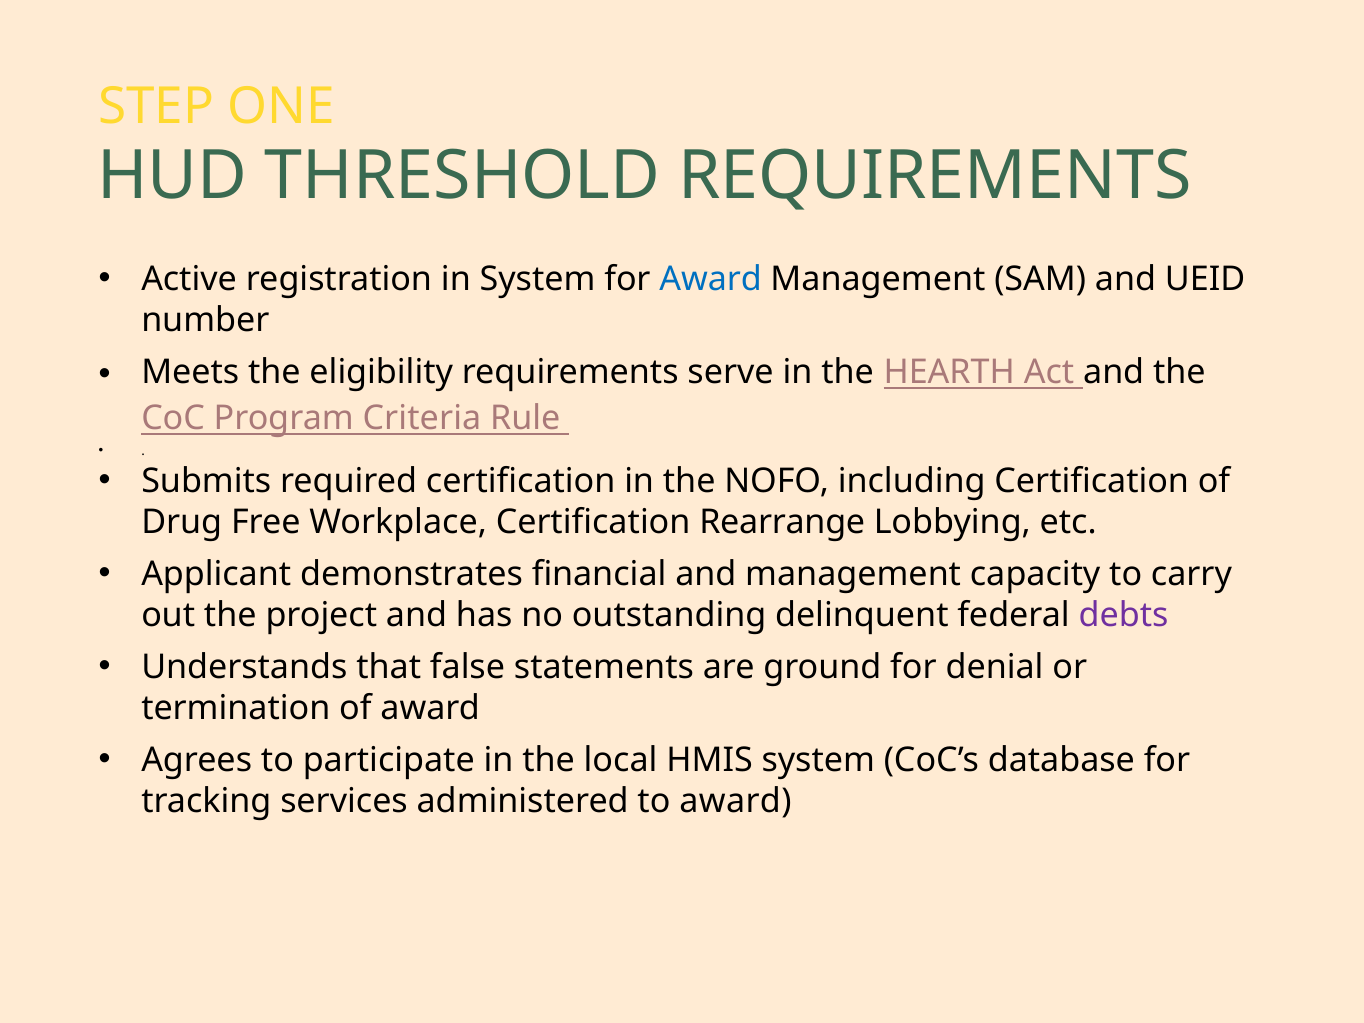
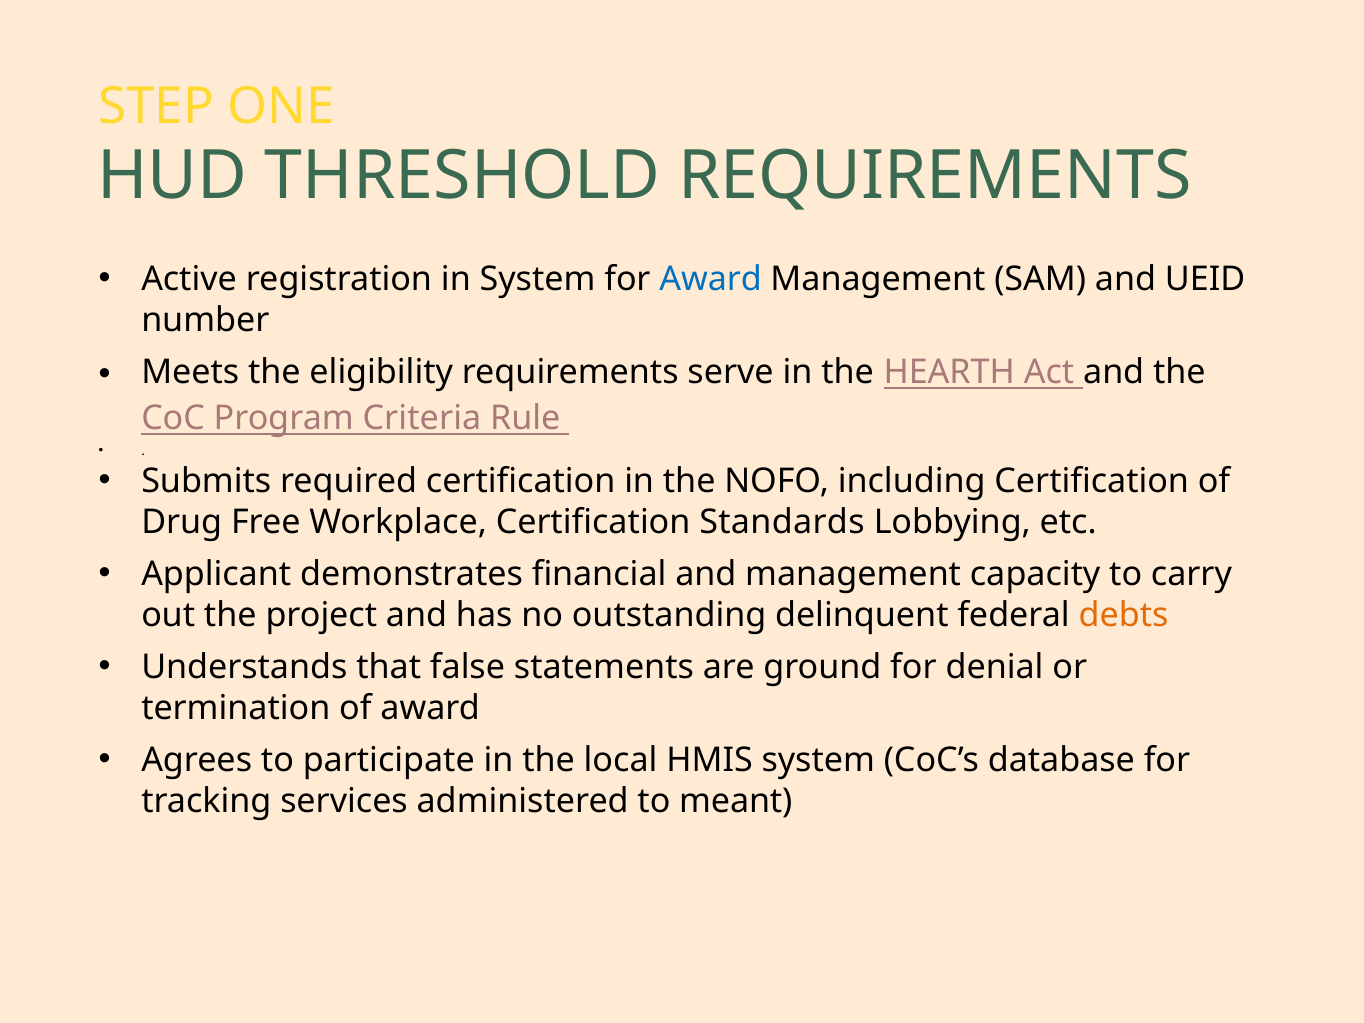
Rearrange: Rearrange -> Standards (782, 522)
debts colour: purple -> orange (1124, 615)
to award: award -> meant (736, 801)
